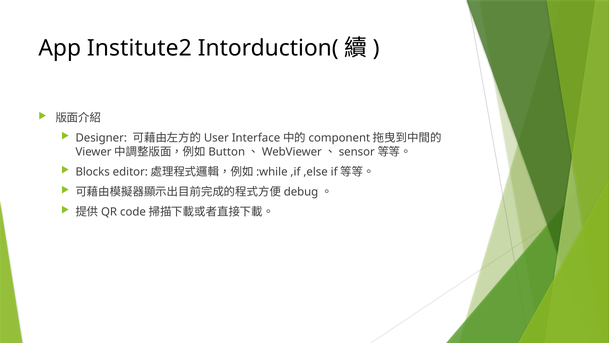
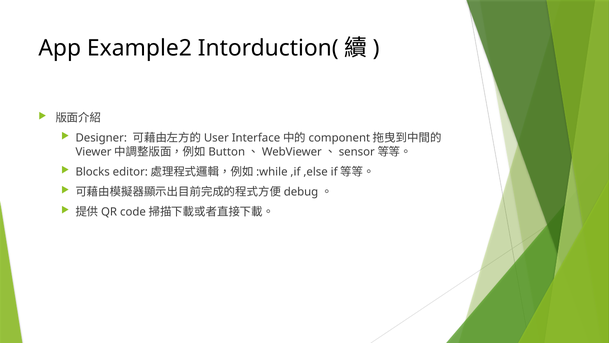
Institute2: Institute2 -> Example2 (139, 48)
